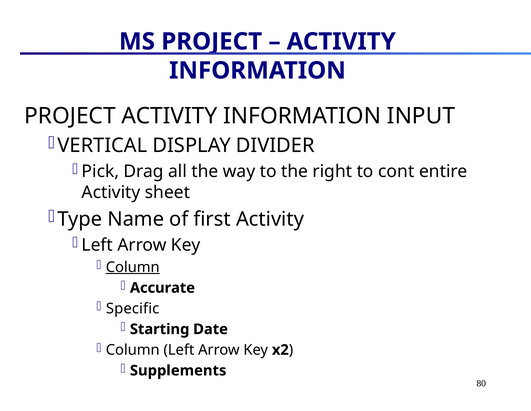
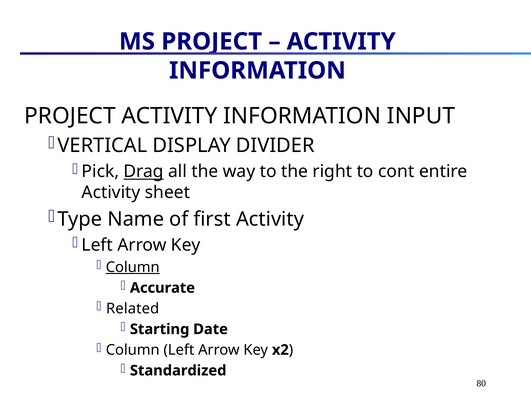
Drag underline: none -> present (144, 171)
Specific: Specific -> Related (133, 308)
Supplements: Supplements -> Standardized (178, 370)
